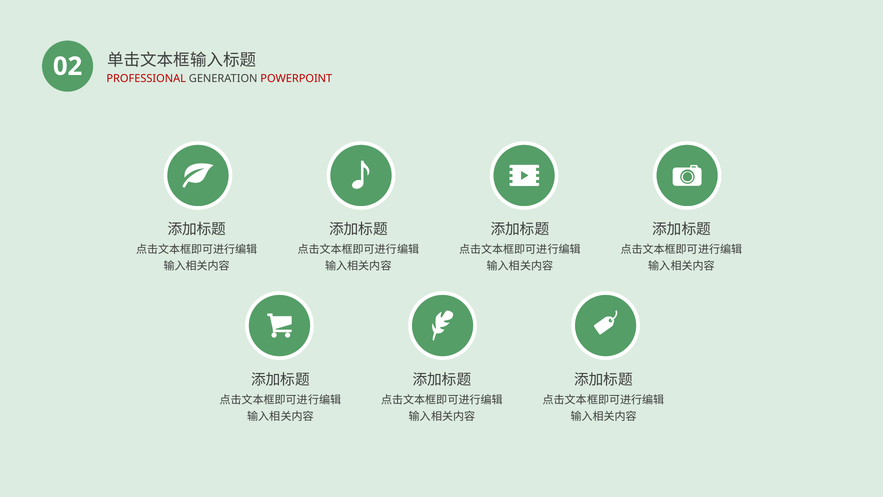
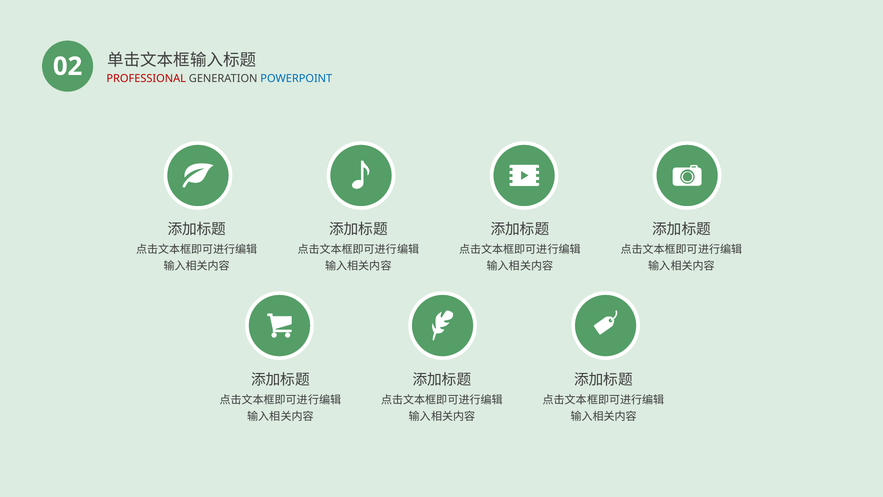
POWERPOINT colour: red -> blue (296, 78)
